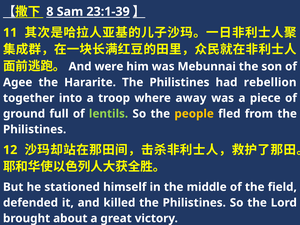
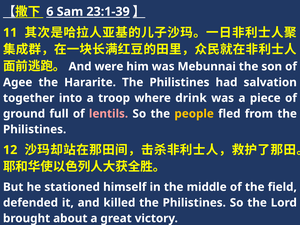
8: 8 -> 6 (50, 12)
rebellion: rebellion -> salvation (270, 82)
away: away -> drink (191, 98)
lentils colour: light green -> pink (109, 114)
